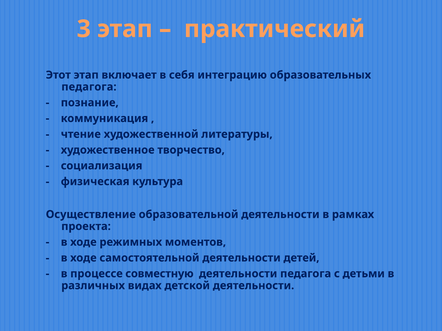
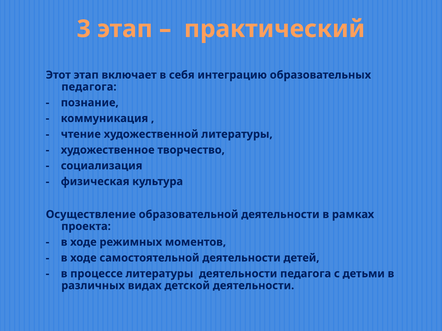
процессе совместную: совместную -> литературы (159, 274)
